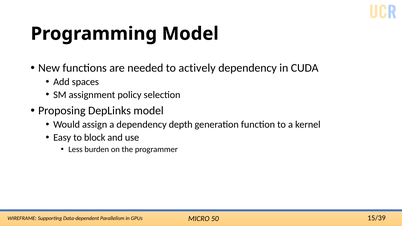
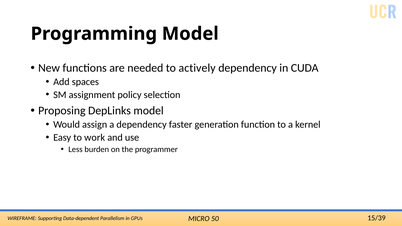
depth: depth -> faster (181, 125)
block: block -> work (95, 137)
